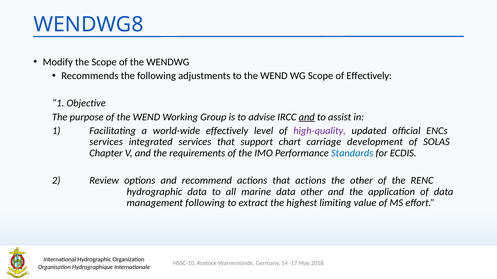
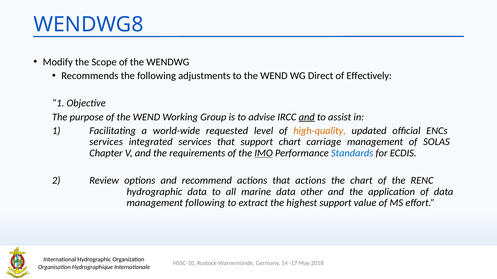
WG Scope: Scope -> Direct (321, 76)
world-wide effectively: effectively -> requested (227, 131)
high-quality colour: purple -> orange (320, 131)
carriage development: development -> management (375, 142)
IMO underline: none -> present (264, 153)
the other: other -> chart (361, 181)
highest limiting: limiting -> support (335, 203)
